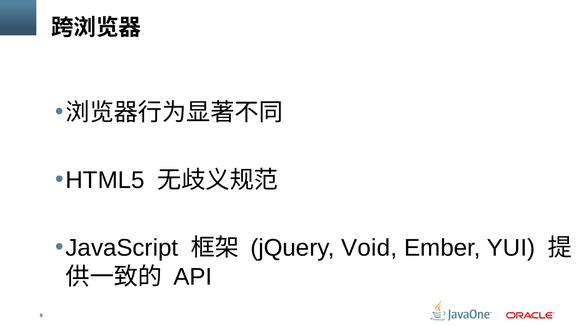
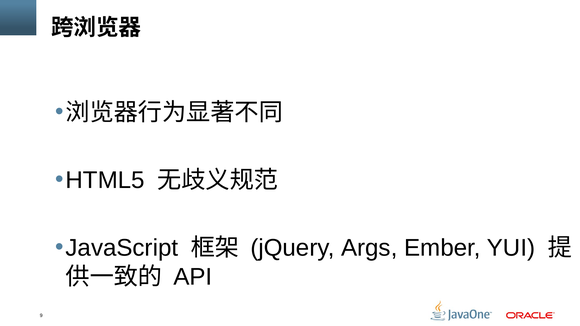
Void: Void -> Args (369, 248)
